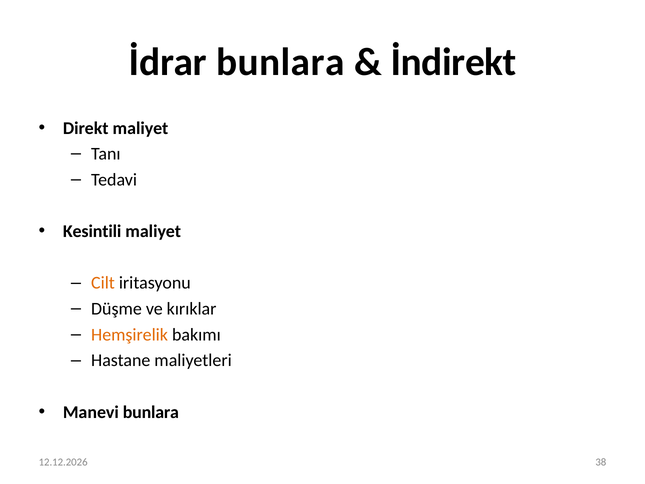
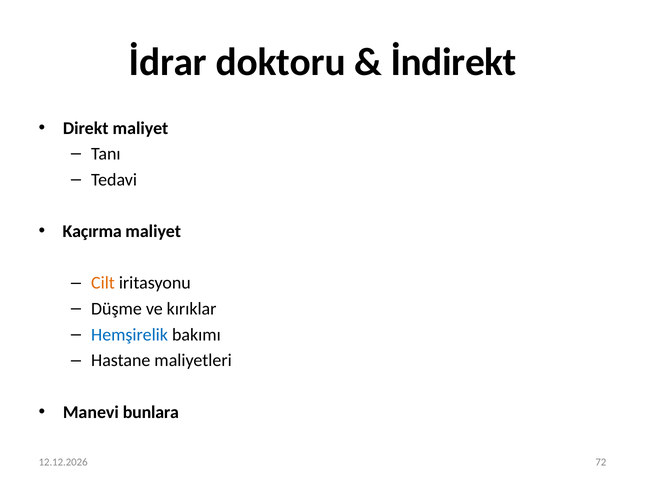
İdrar bunlara: bunlara -> doktoru (281, 62)
Kesintili: Kesintili -> Kaçırma (92, 231)
Hemşirelik colour: orange -> blue (130, 335)
38: 38 -> 72 (601, 462)
